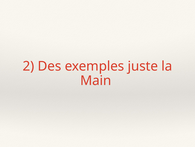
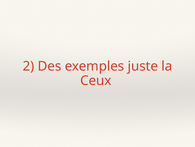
Main: Main -> Ceux (96, 80)
